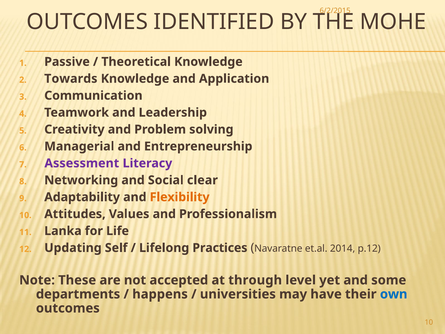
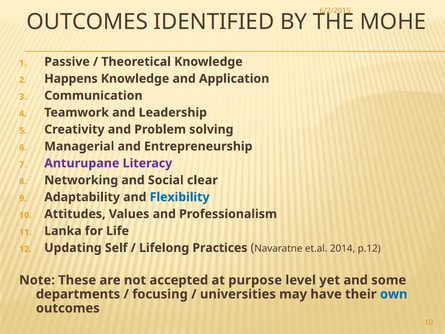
Towards: Towards -> Happens (71, 79)
Assessment: Assessment -> Anturupane (82, 163)
Flexibility colour: orange -> blue (180, 197)
through: through -> purpose (255, 280)
happens: happens -> focusing (160, 294)
